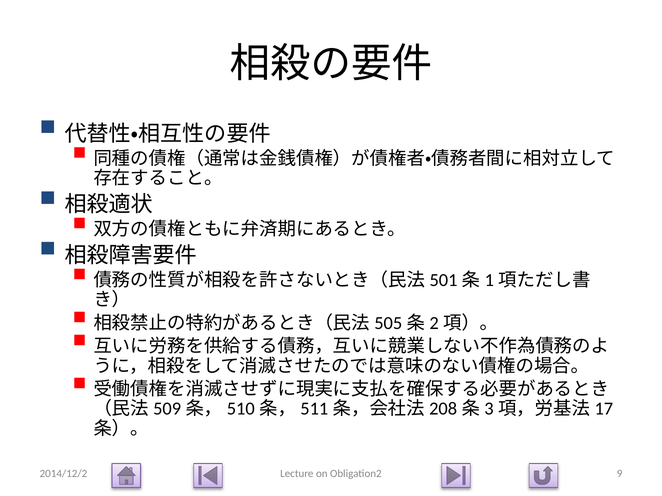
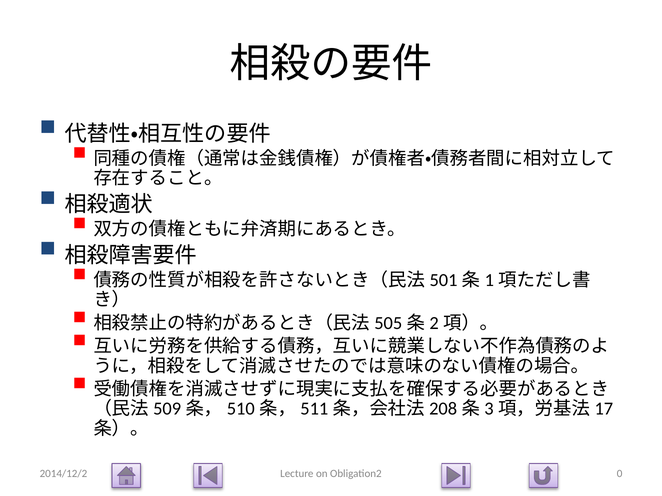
9: 9 -> 0 (620, 474)
